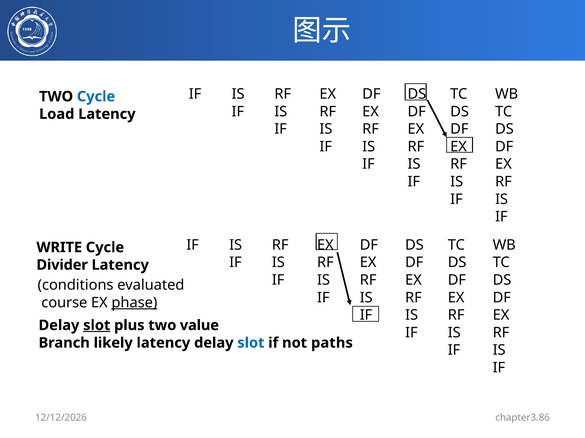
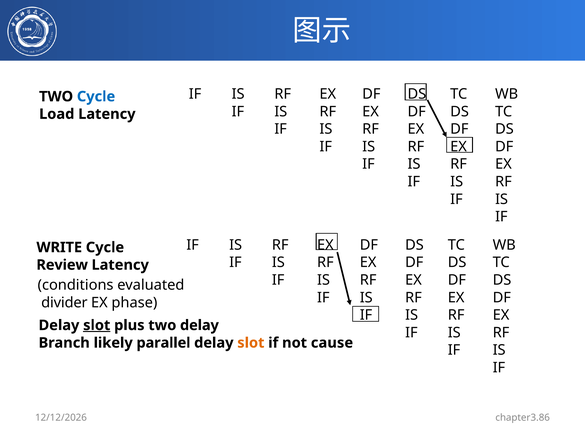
Divider: Divider -> Review (62, 265)
course: course -> divider (64, 303)
phase underline: present -> none (134, 303)
two value: value -> delay (199, 326)
likely latency: latency -> parallel (163, 343)
slot colour: blue -> orange (251, 343)
paths: paths -> cause (332, 343)
